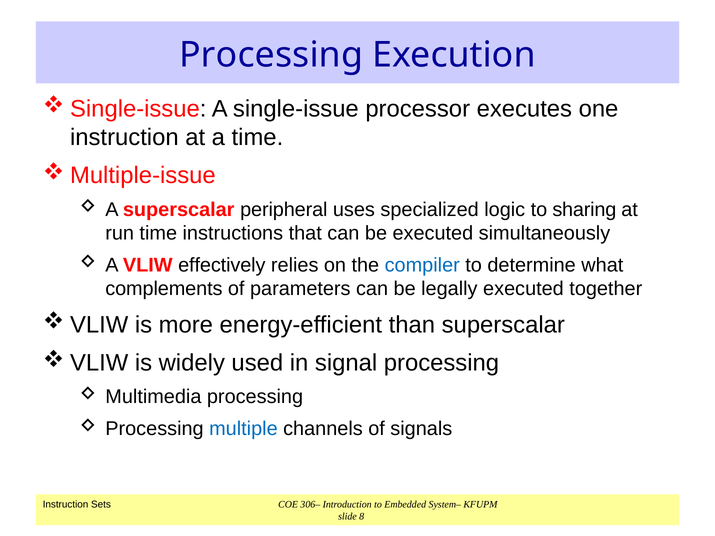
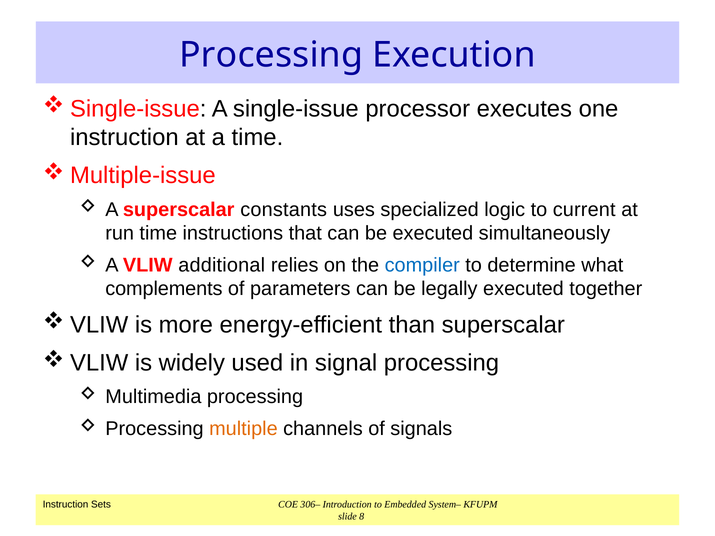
peripheral: peripheral -> constants (284, 210)
sharing: sharing -> current (584, 210)
effectively: effectively -> additional (222, 265)
multiple colour: blue -> orange (243, 429)
